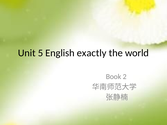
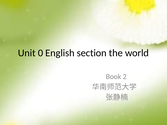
5: 5 -> 0 (40, 53)
exactly: exactly -> section (92, 53)
